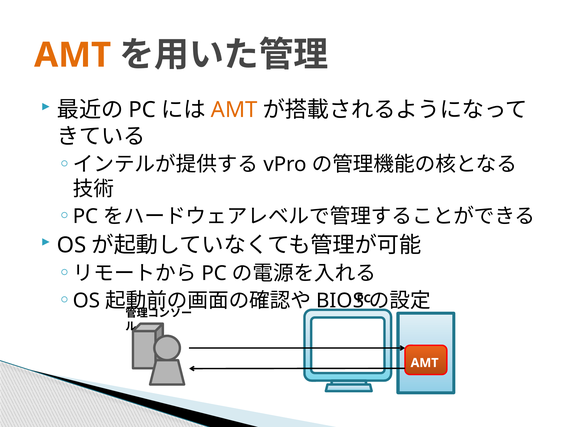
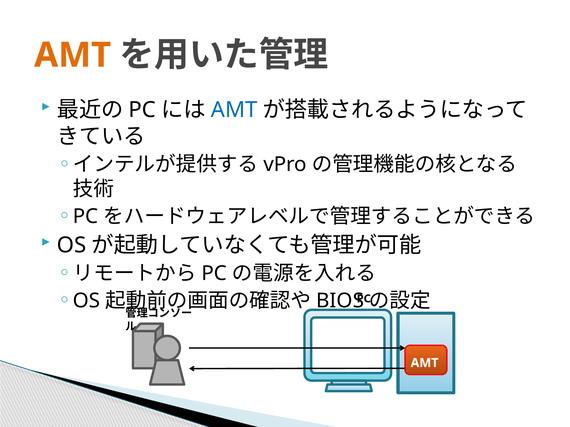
AMT colour: orange -> blue (234, 110)
